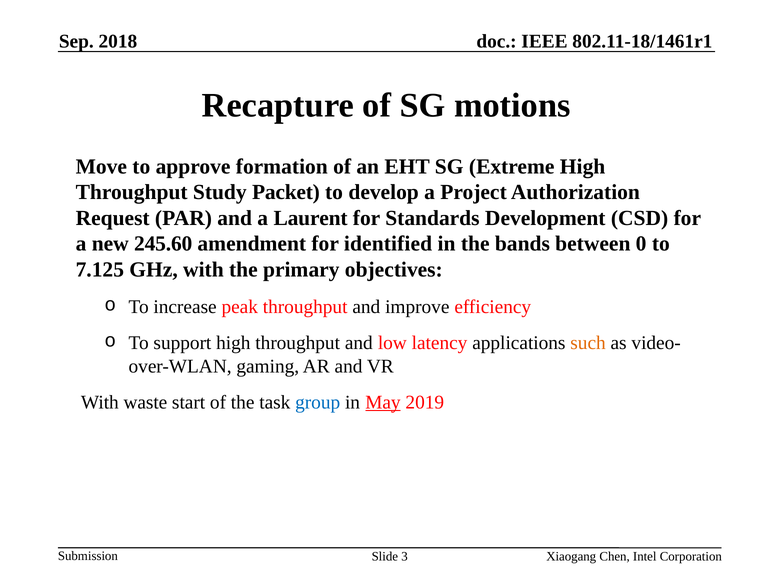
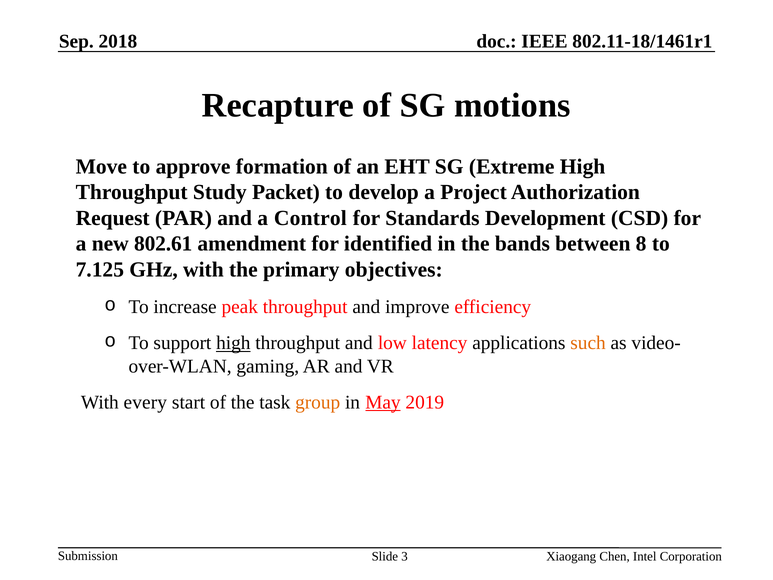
Laurent: Laurent -> Control (310, 218)
245.60: 245.60 -> 802.61 (163, 244)
0: 0 -> 8 (641, 244)
high underline: none -> present (233, 343)
waste: waste -> every (145, 402)
group colour: blue -> orange (318, 402)
